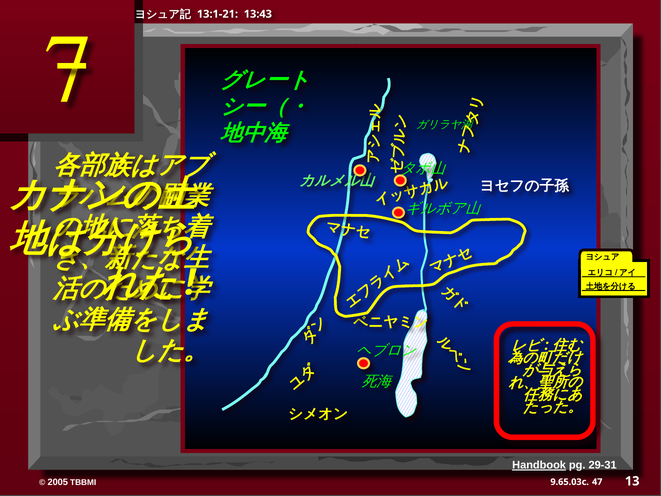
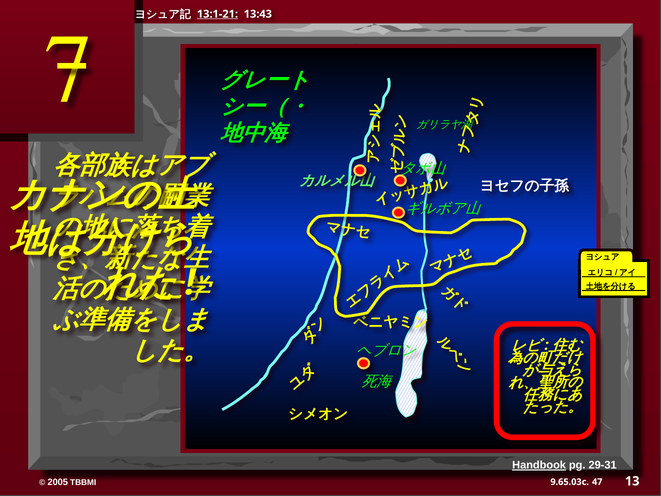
13:1-21 underline: none -> present (217, 14)
